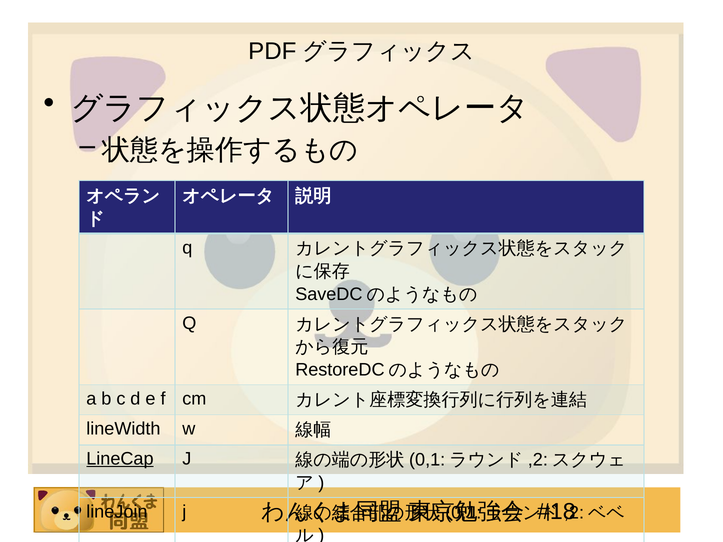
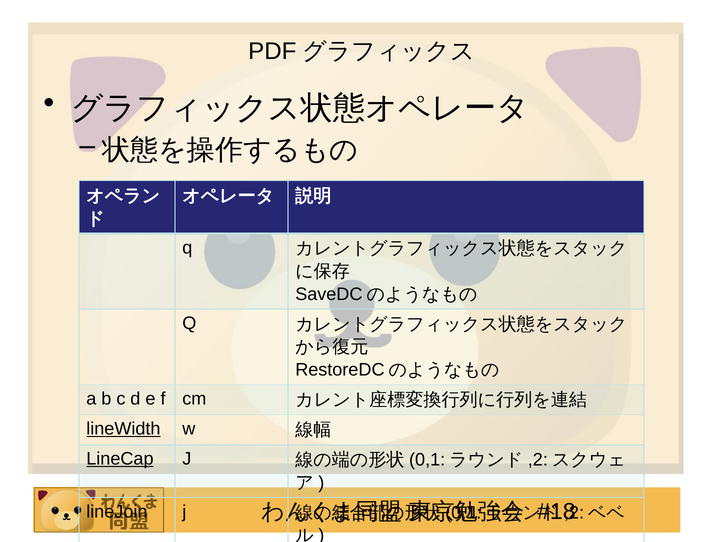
lineWidth underline: none -> present (123, 429)
